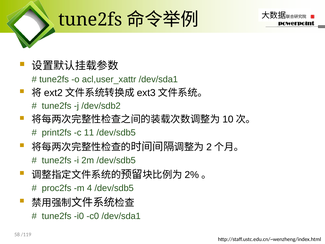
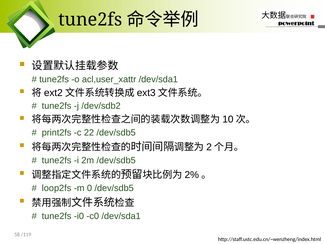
11: 11 -> 22 (89, 132)
proc2fs: proc2fs -> loop2fs (57, 188)
4: 4 -> 0 (89, 188)
